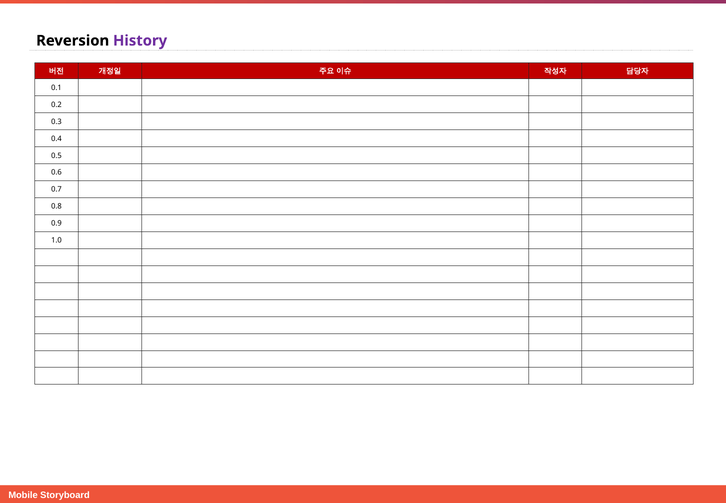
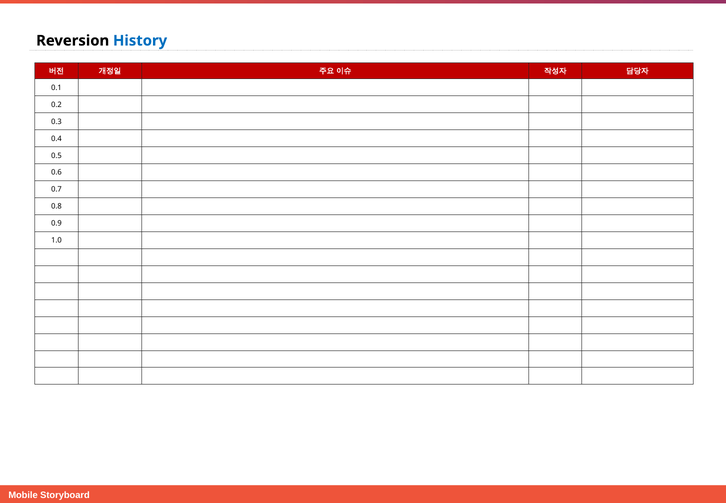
History colour: purple -> blue (140, 41)
